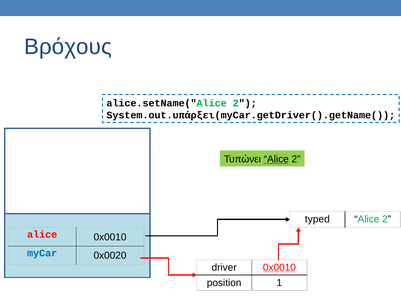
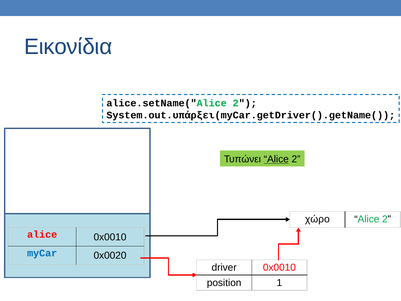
Βρόχους: Βρόχους -> Εικονίδια (68, 47)
typed: typed -> χώρο (317, 219)
0x0010 underline: present -> none (279, 267)
